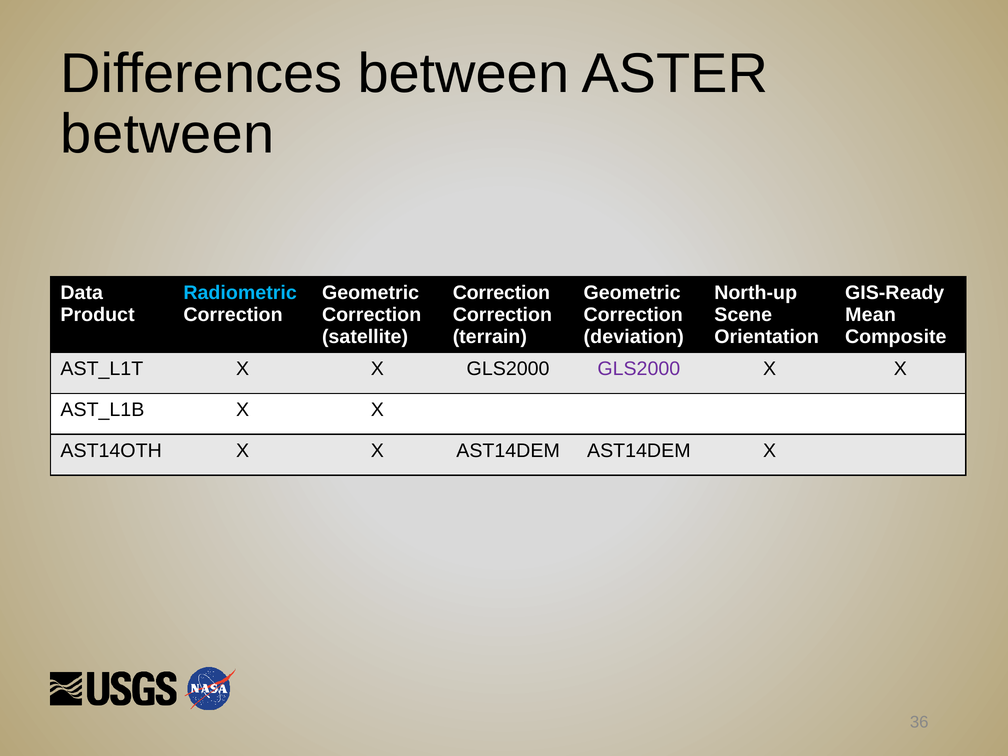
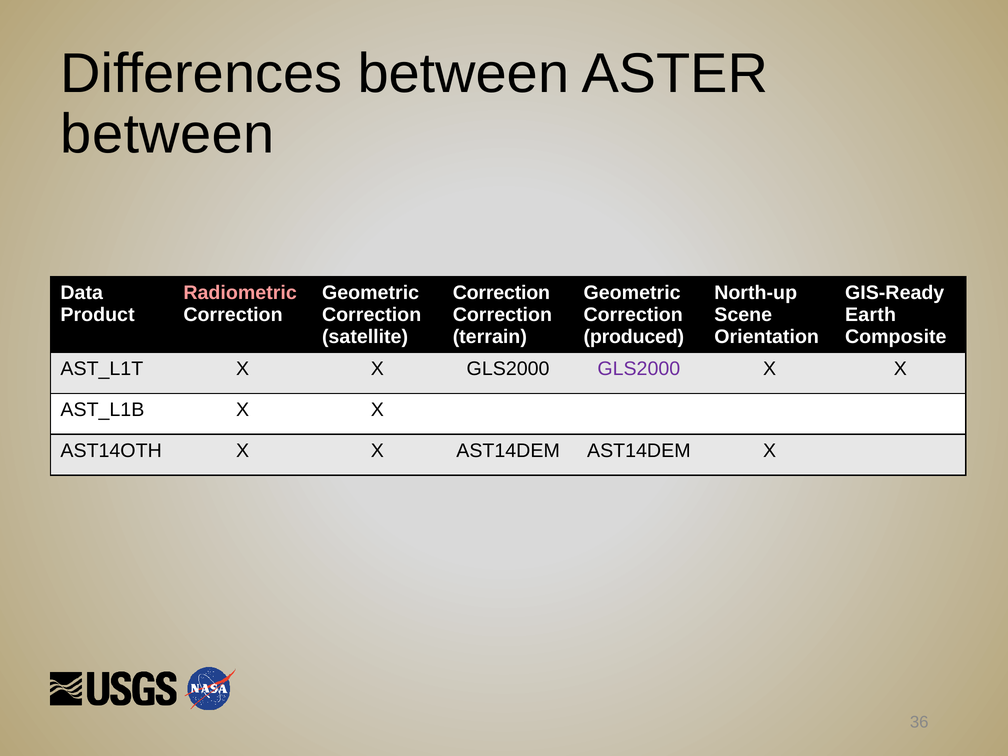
Radiometric colour: light blue -> pink (240, 293)
Mean: Mean -> Earth (871, 315)
deviation: deviation -> produced (634, 337)
